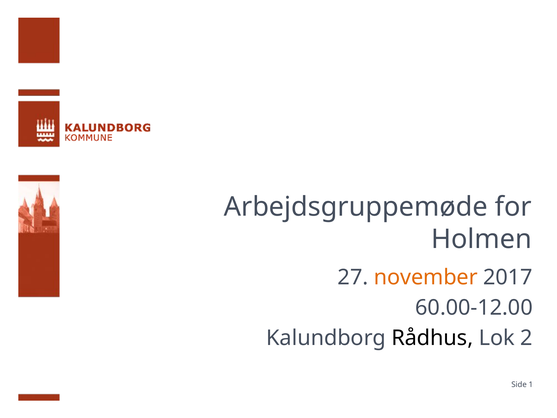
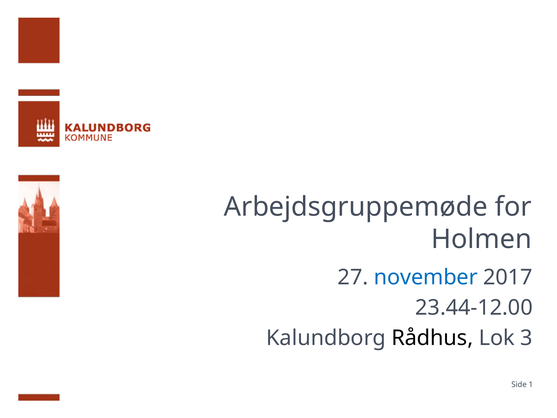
november colour: orange -> blue (426, 277)
60.00-12.00: 60.00-12.00 -> 23.44-12.00 (474, 308)
2: 2 -> 3 (526, 338)
